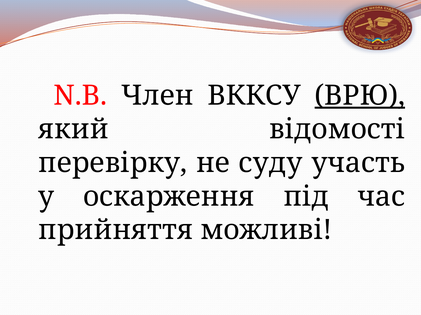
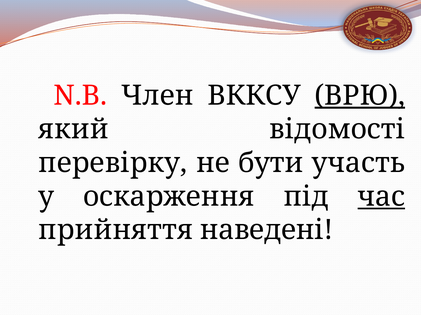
суду: суду -> бути (271, 163)
час underline: none -> present (381, 197)
можливі: можливі -> наведені (266, 231)
